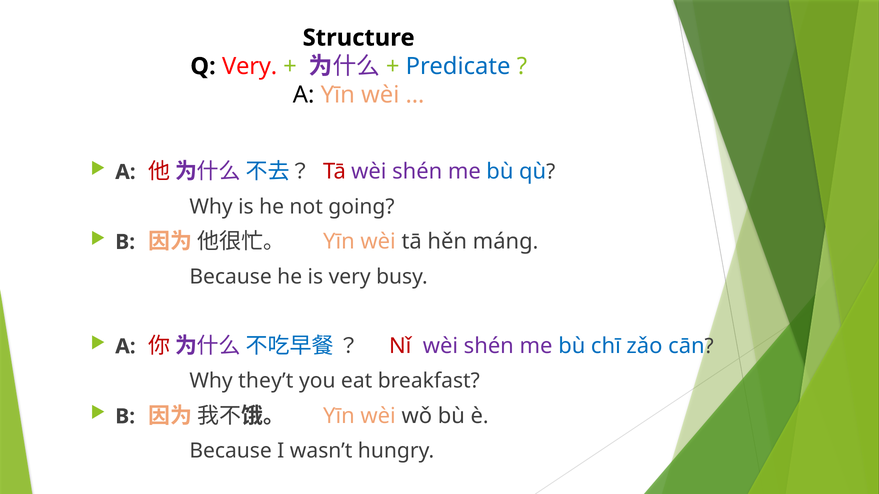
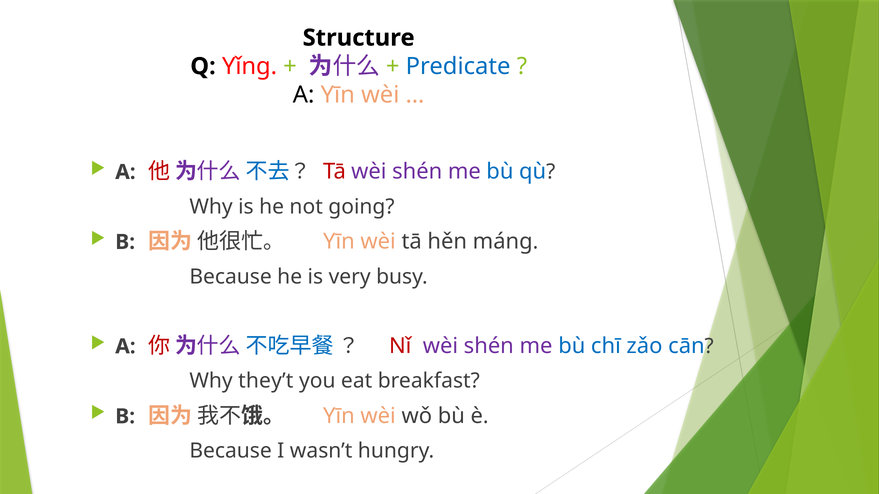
Q Very: Very -> Yǐng (250, 66)
